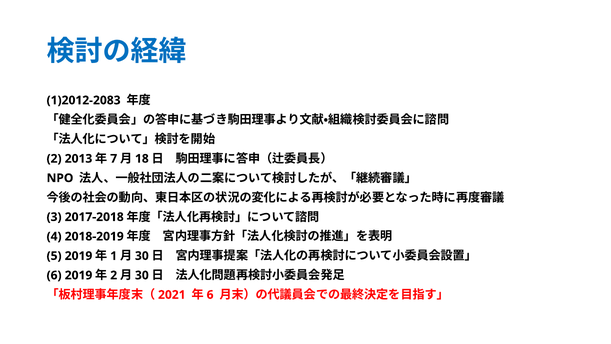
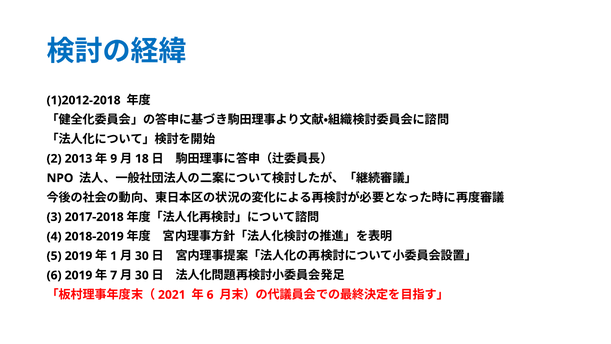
1)2012-2083: 1)2012-2083 -> 1)2012-2018 (84, 100)
7: 7 -> 9 (114, 159)
2: 2 -> 7 (114, 275)
